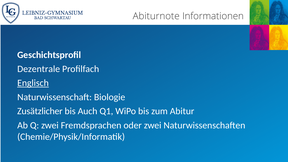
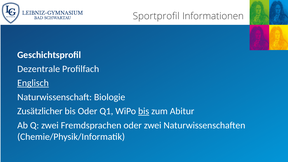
Abiturnote: Abiturnote -> Sportprofil (156, 16)
bis Auch: Auch -> Oder (88, 111)
bis underline: none -> present (144, 111)
